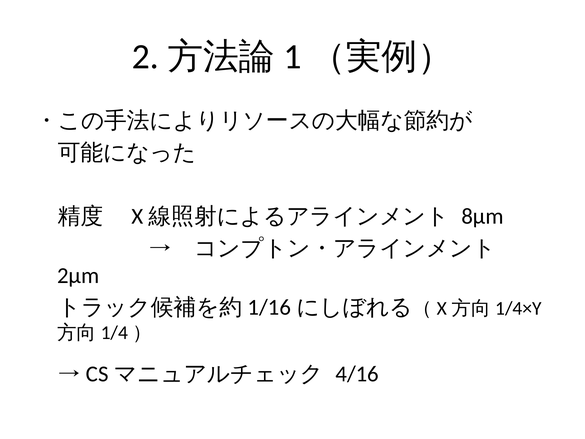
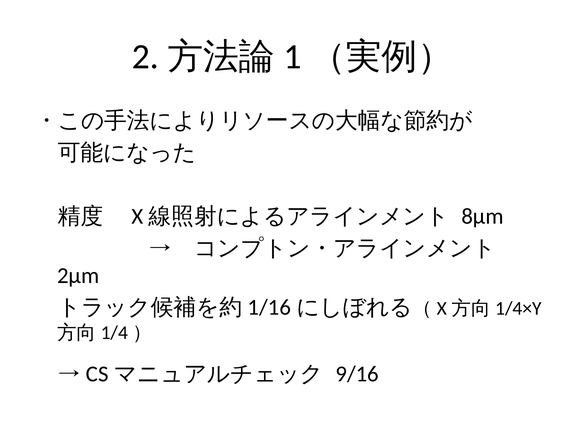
4/16: 4/16 -> 9/16 (357, 374)
